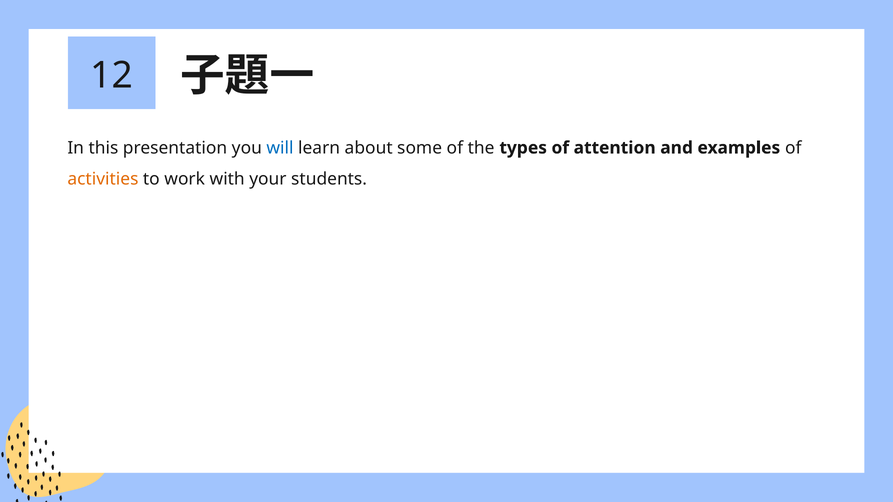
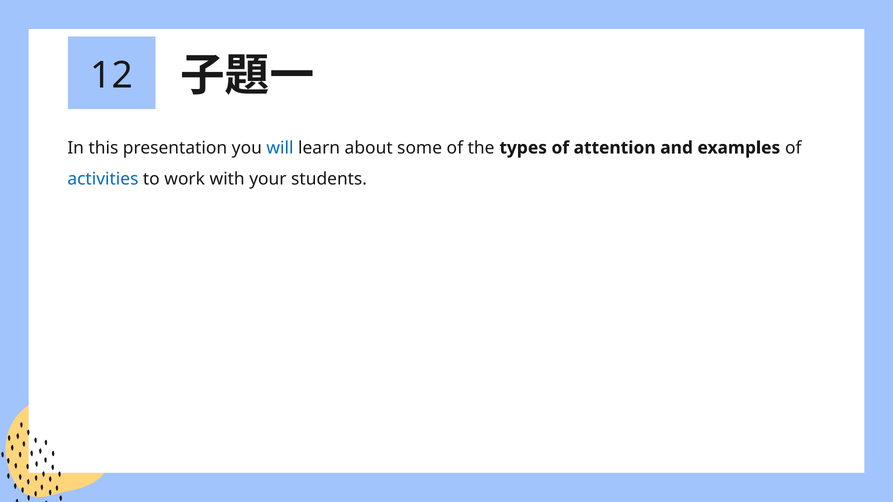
activities colour: orange -> blue (103, 179)
